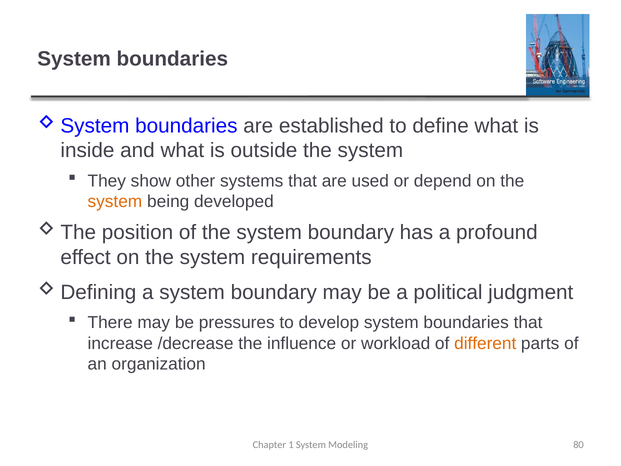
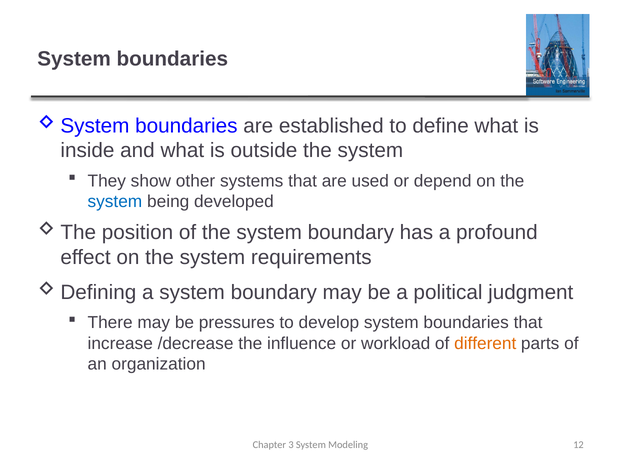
system colour: orange -> blue (115, 201)
1: 1 -> 3 (291, 445)
80: 80 -> 12 (578, 445)
